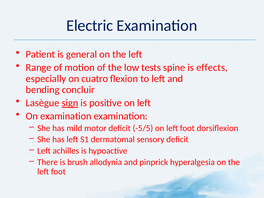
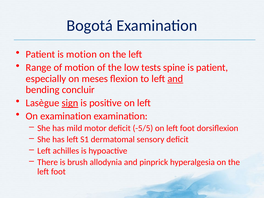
Electric: Electric -> Bogotá (90, 26)
is general: general -> motion (81, 54)
is effects: effects -> patient (212, 68)
cuatro: cuatro -> meses (95, 79)
and underline: none -> present (175, 79)
